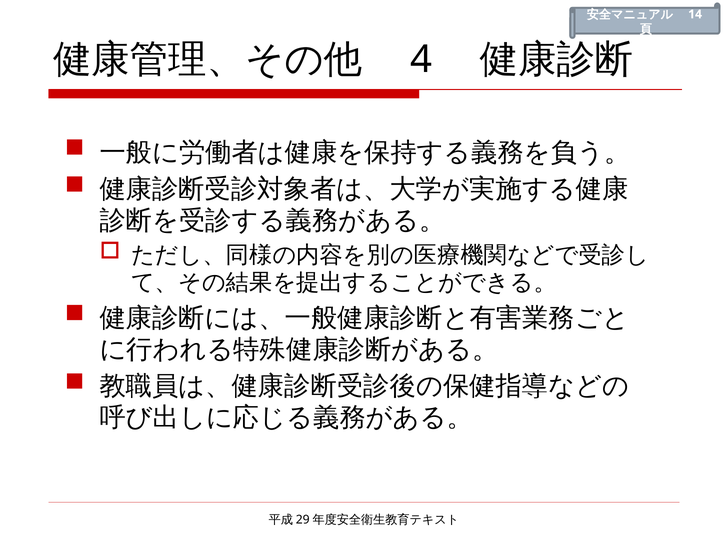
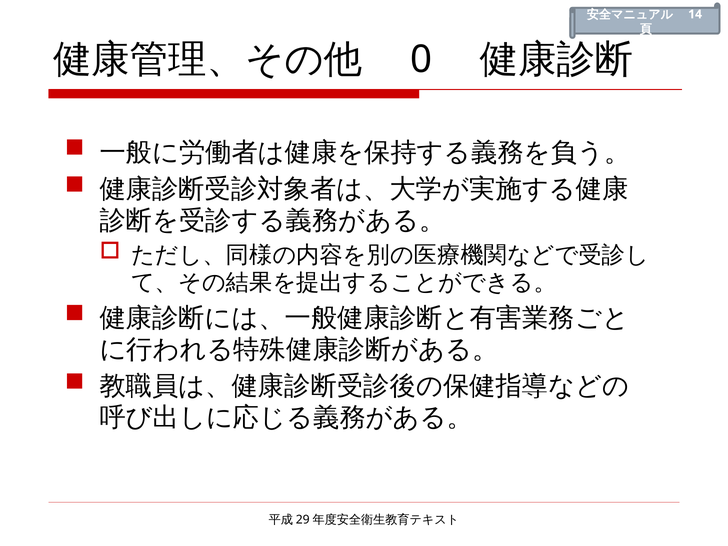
4: 4 -> 0 (421, 60)
